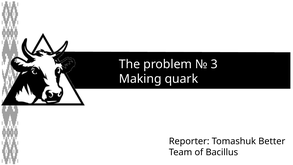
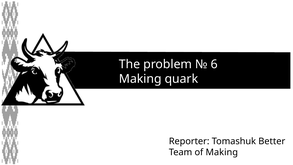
3: 3 -> 6 (214, 64)
of Bacillus: Bacillus -> Making (222, 152)
